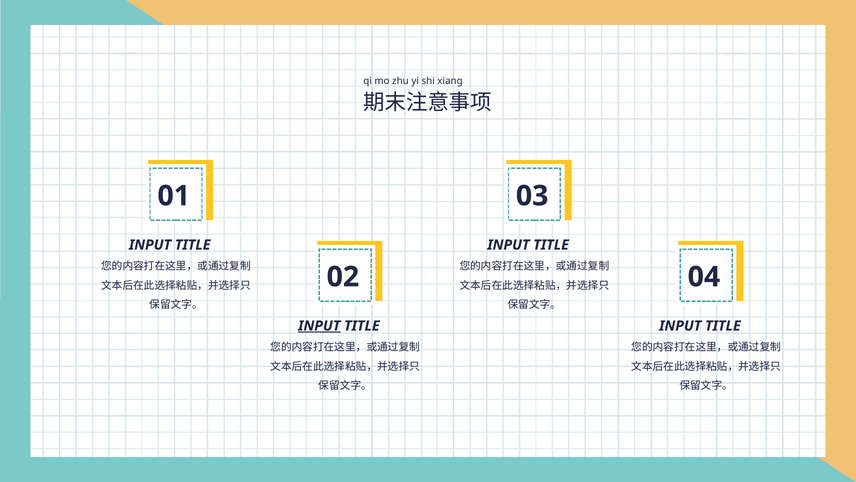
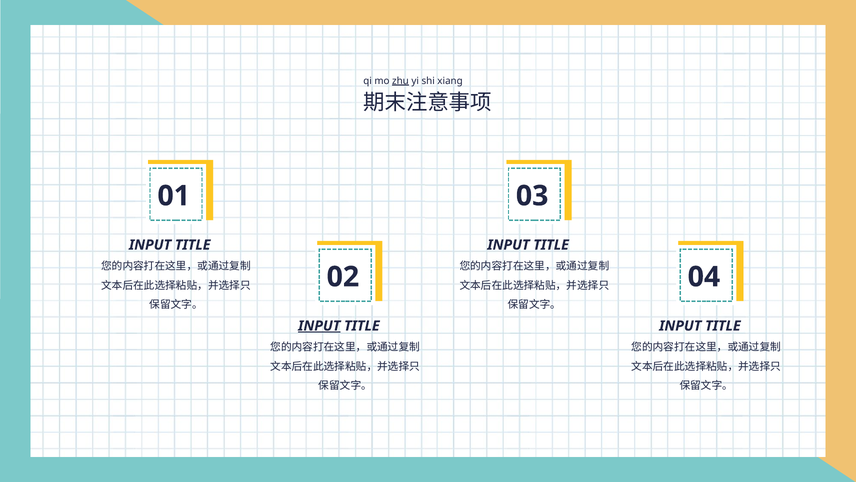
zhu underline: none -> present (400, 81)
